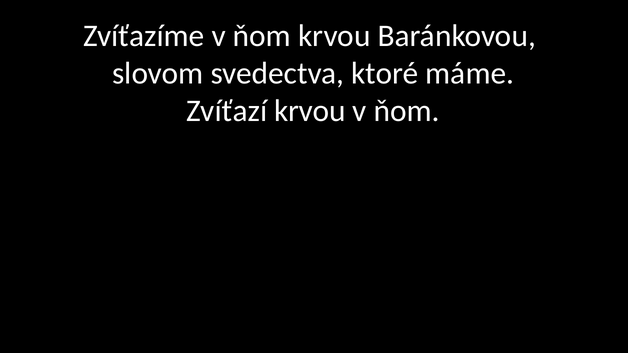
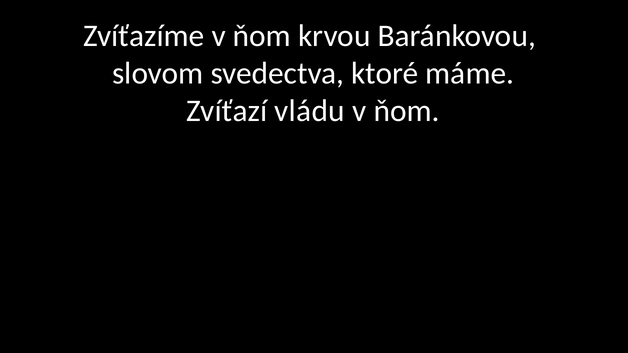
Zvíťazí krvou: krvou -> vládu (310, 111)
